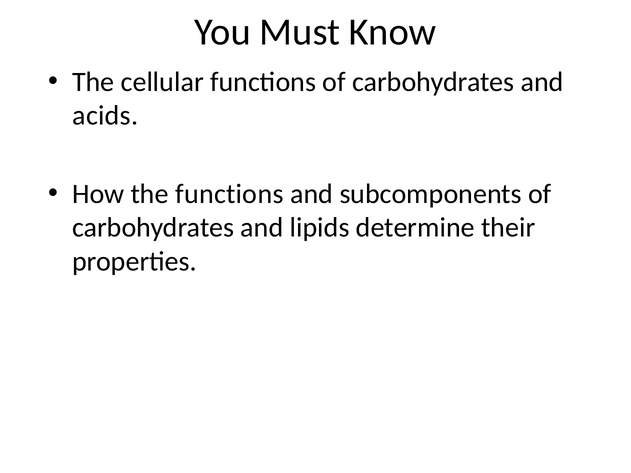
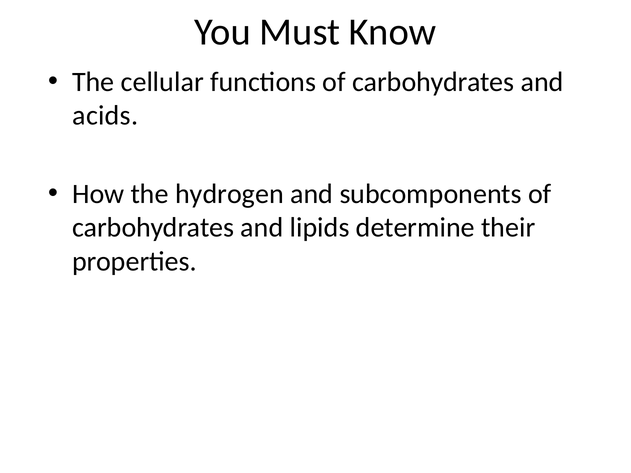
the functions: functions -> hydrogen (229, 194)
